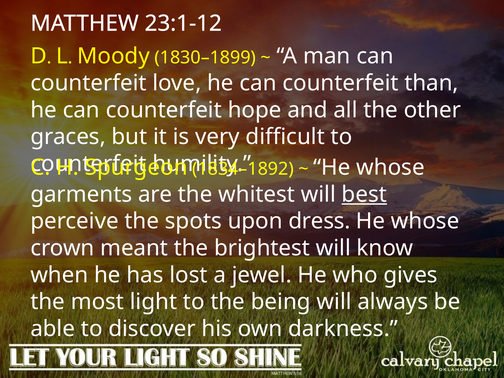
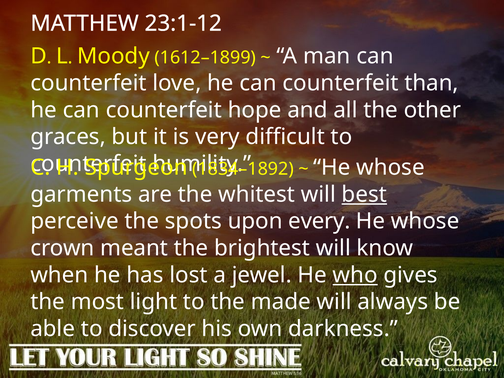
1830–1899: 1830–1899 -> 1612–1899 (205, 58)
dress: dress -> every (319, 221)
who underline: none -> present (355, 275)
being: being -> made (281, 302)
